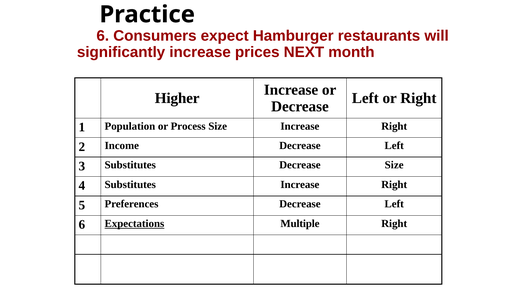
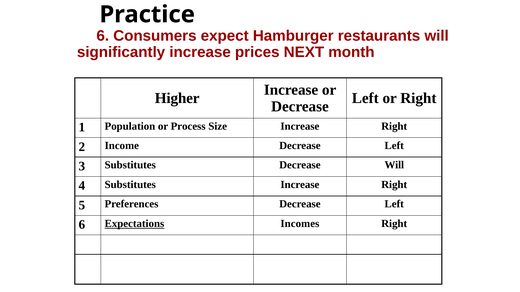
Decrease Size: Size -> Will (394, 165)
Multiple: Multiple -> Incomes (300, 224)
